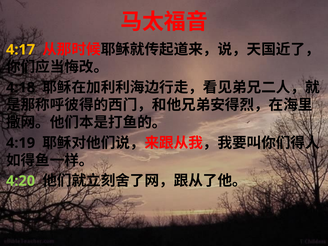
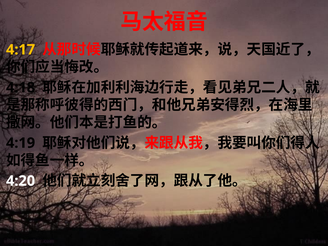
4:20 colour: light green -> white (21, 181)
